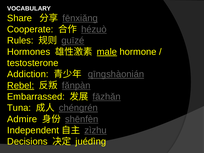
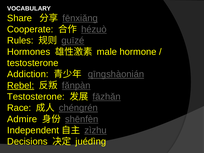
male underline: present -> none (107, 52)
Embarrassed: Embarrassed -> Testosterone (36, 97)
Tuna: Tuna -> Race (19, 108)
